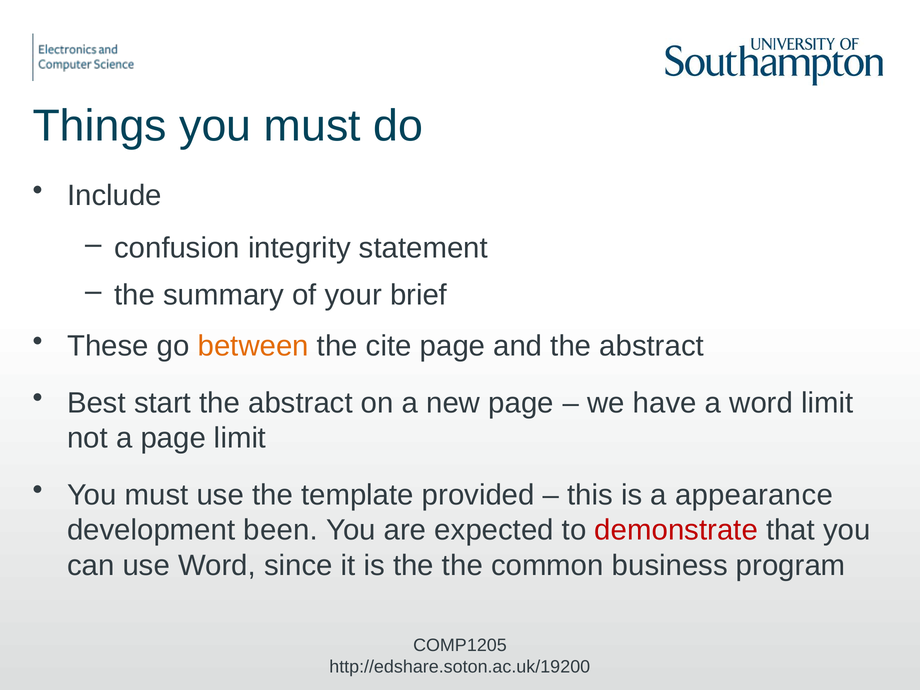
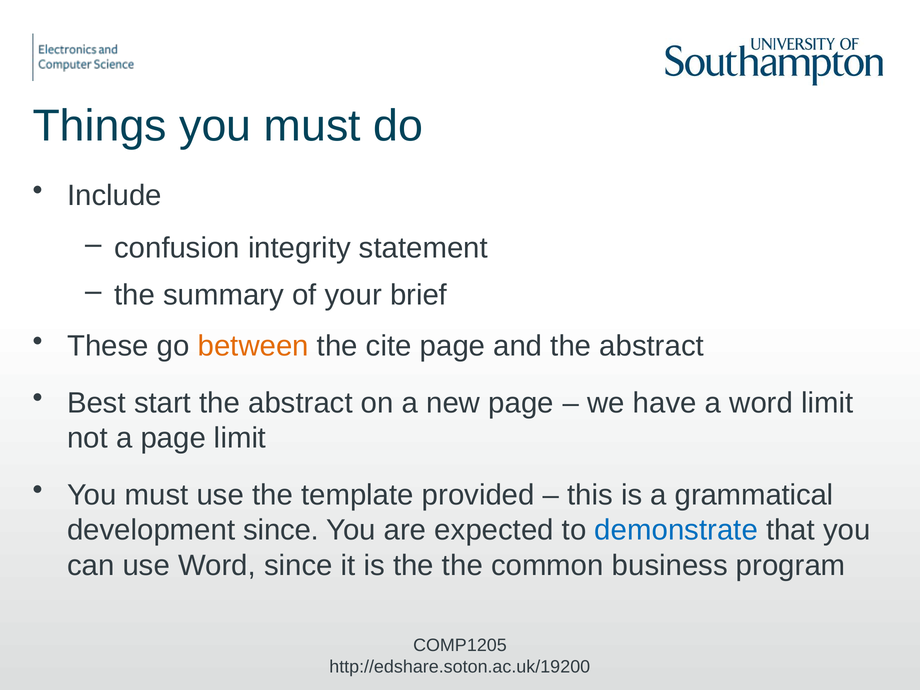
appearance: appearance -> grammatical (754, 495)
development been: been -> since (281, 530)
demonstrate colour: red -> blue (676, 530)
